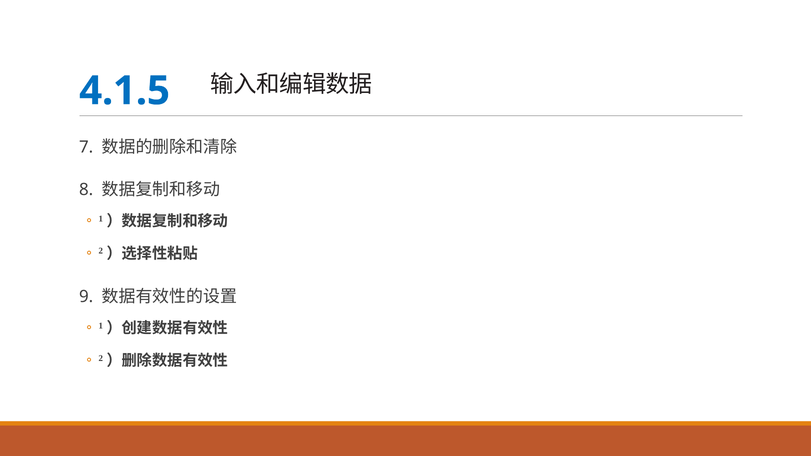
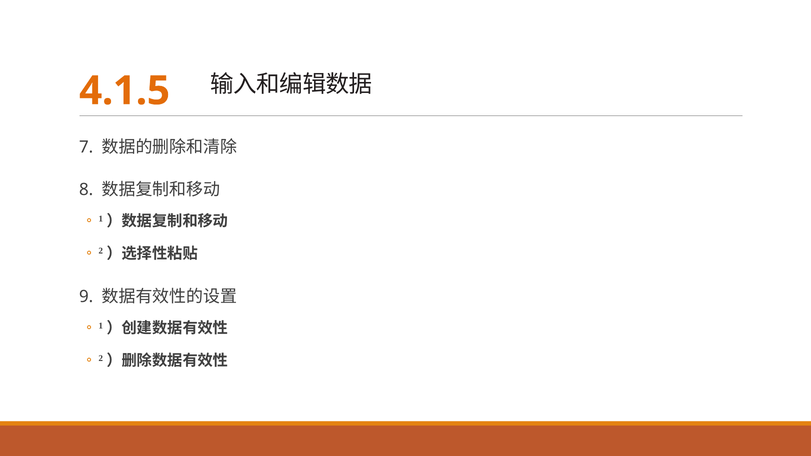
4.1.5 colour: blue -> orange (125, 91)
